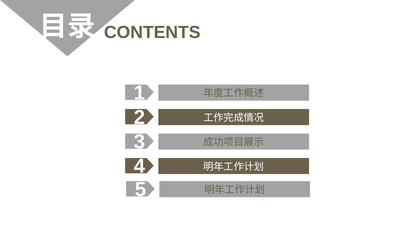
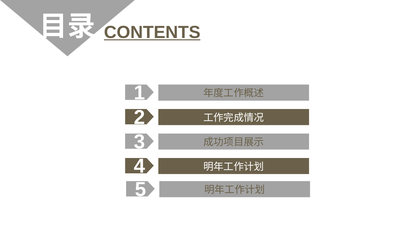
CONTENTS underline: none -> present (152, 32)
